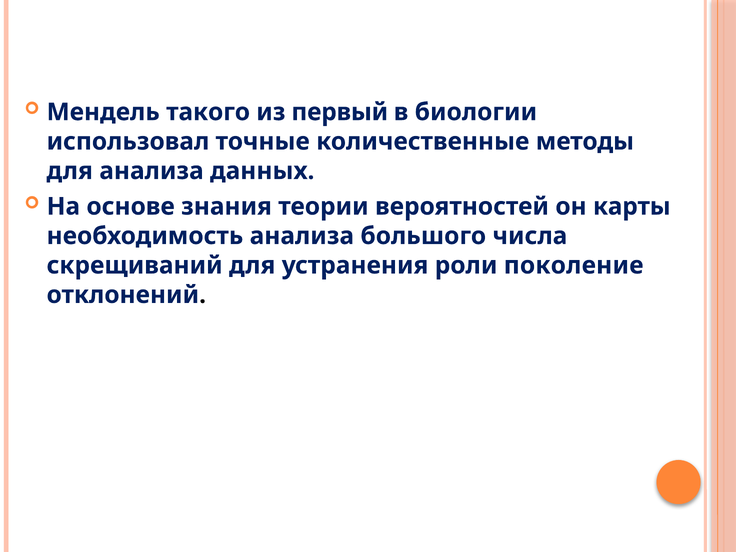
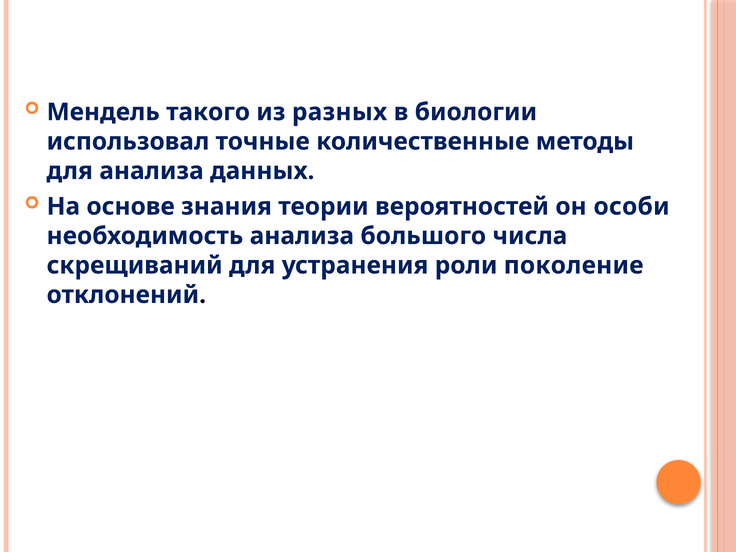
первый: первый -> разных (340, 112)
карты: карты -> особи (632, 207)
